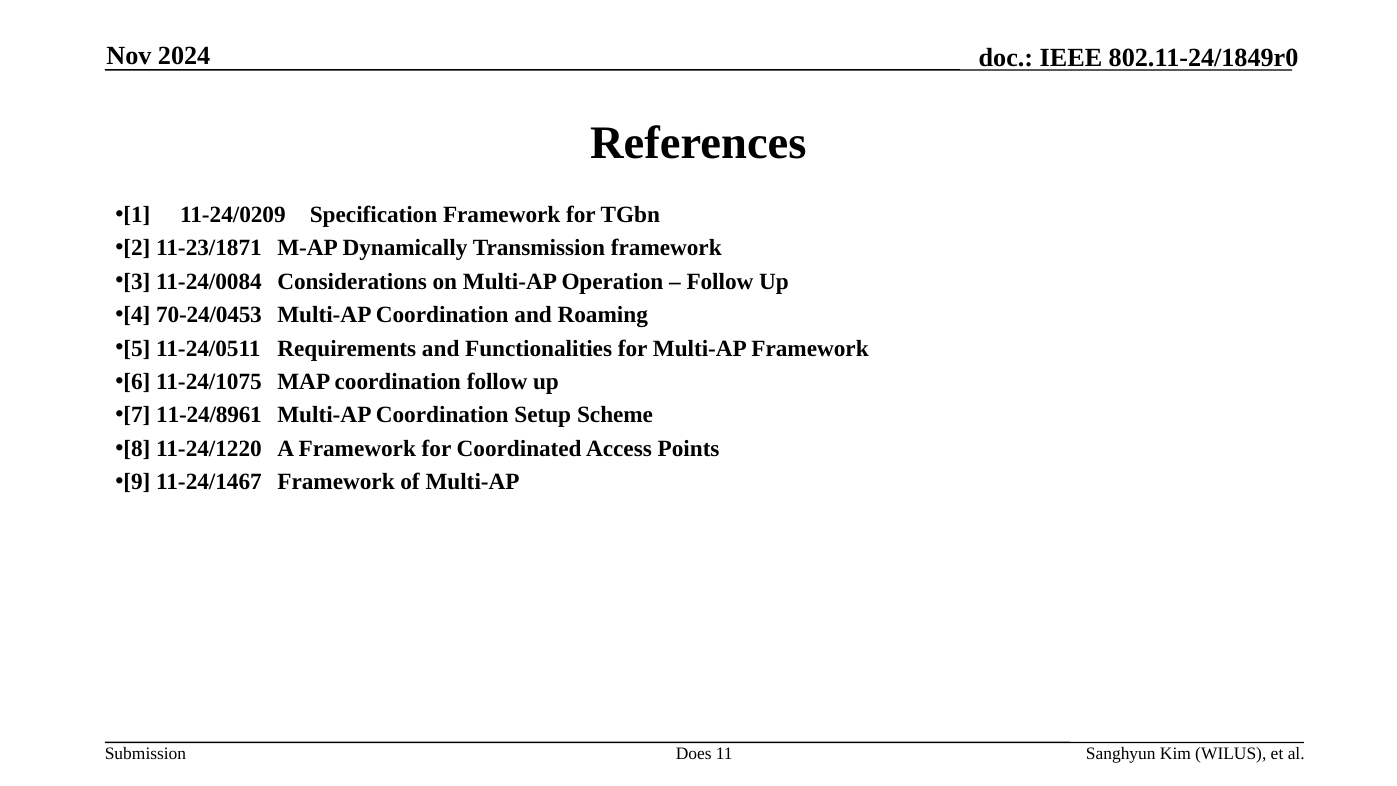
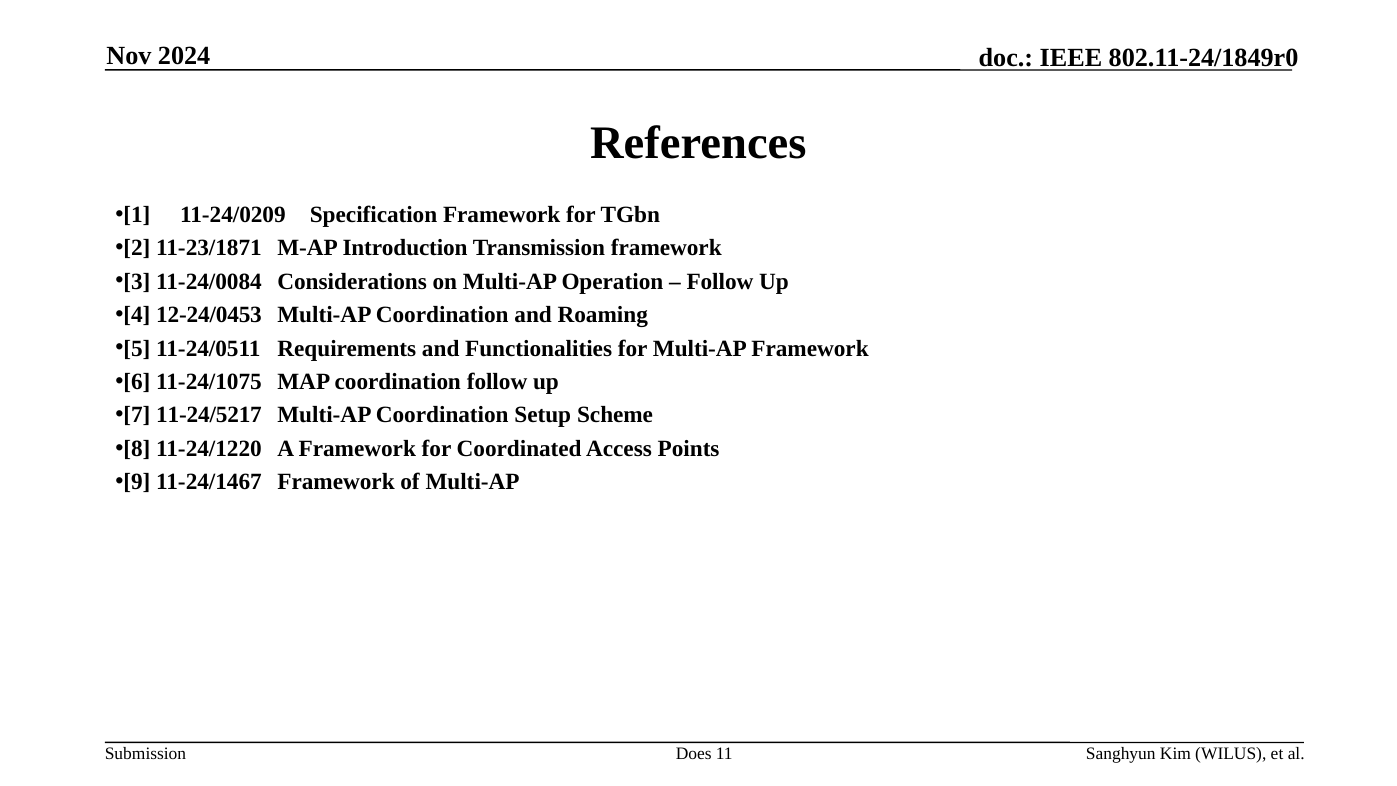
Dynamically: Dynamically -> Introduction (405, 248)
70-24/0453: 70-24/0453 -> 12-24/0453 (209, 315)
11-24/8961: 11-24/8961 -> 11-24/5217 (209, 415)
